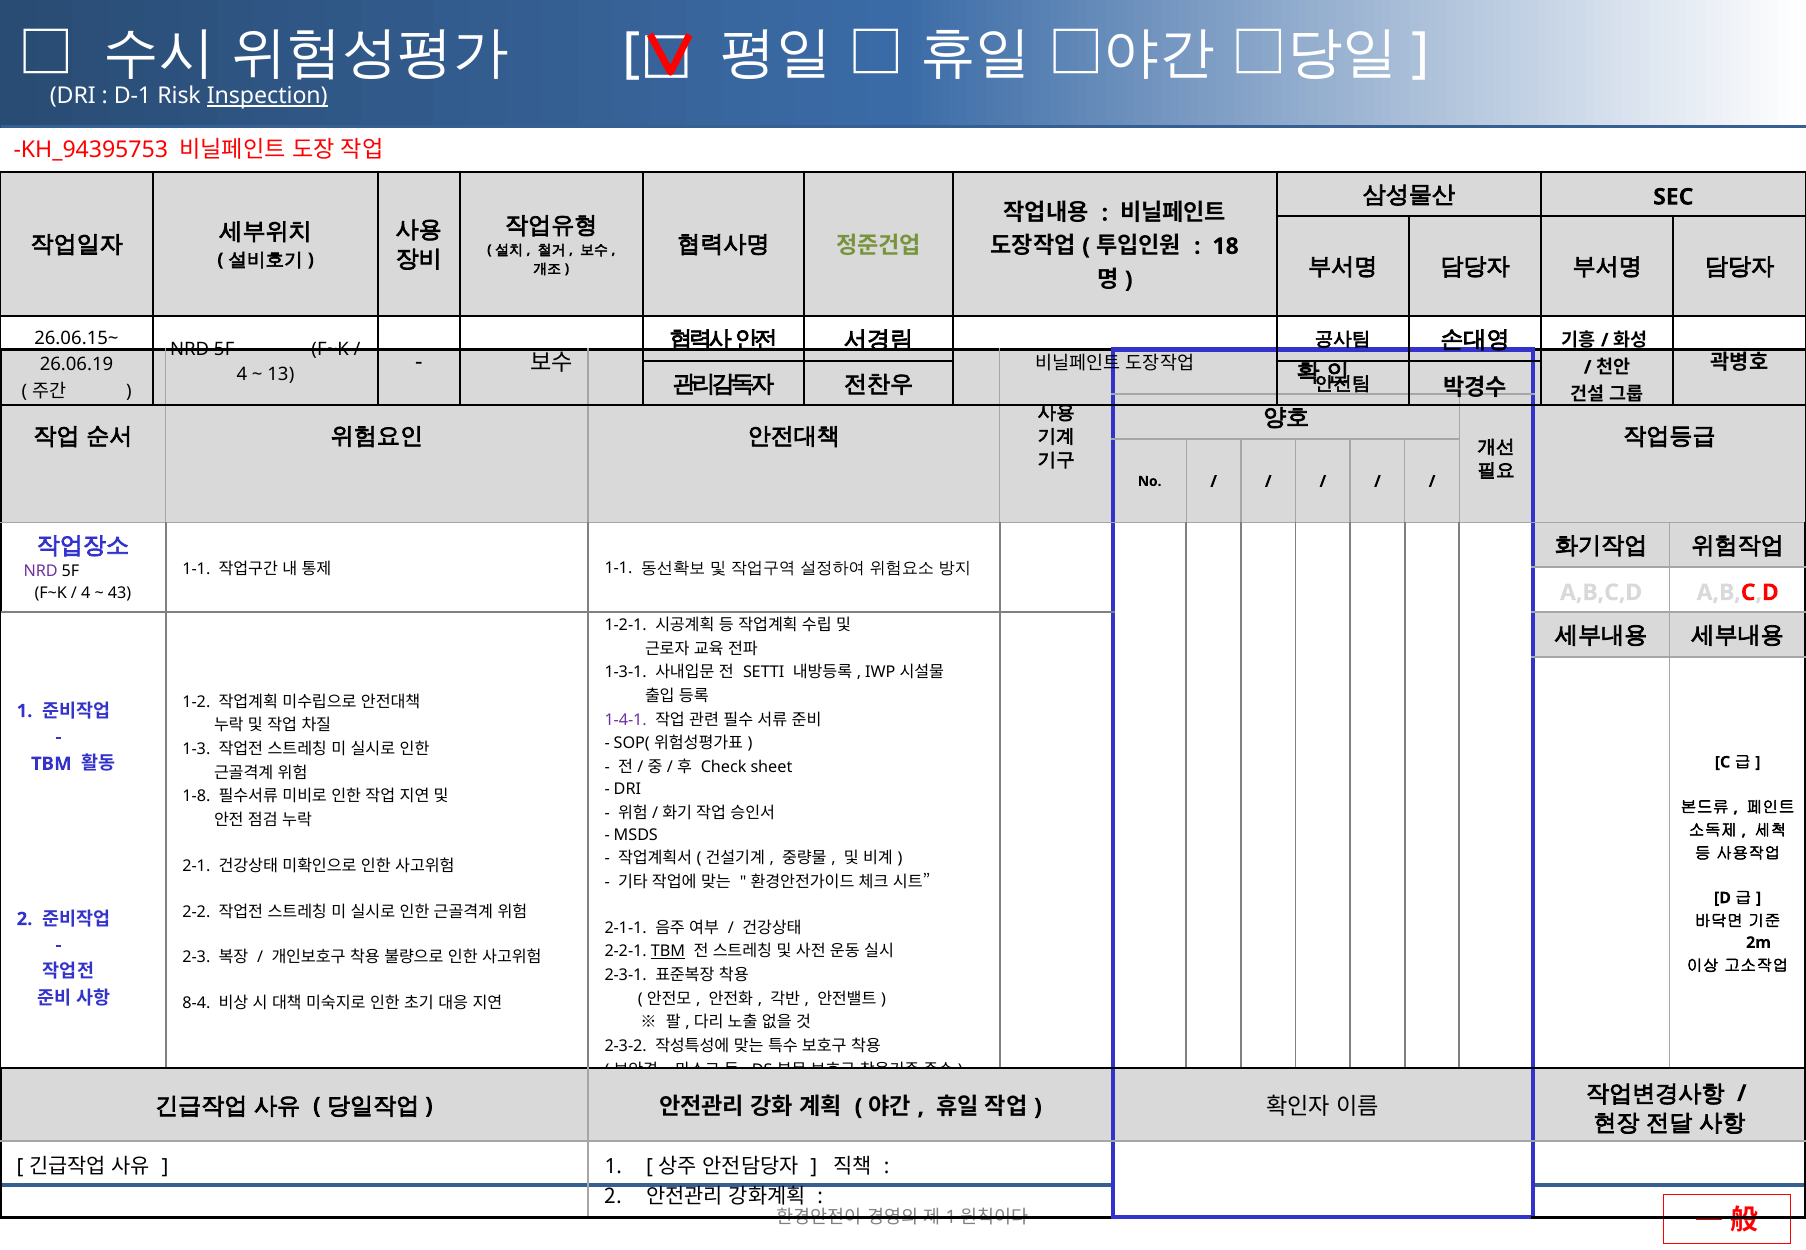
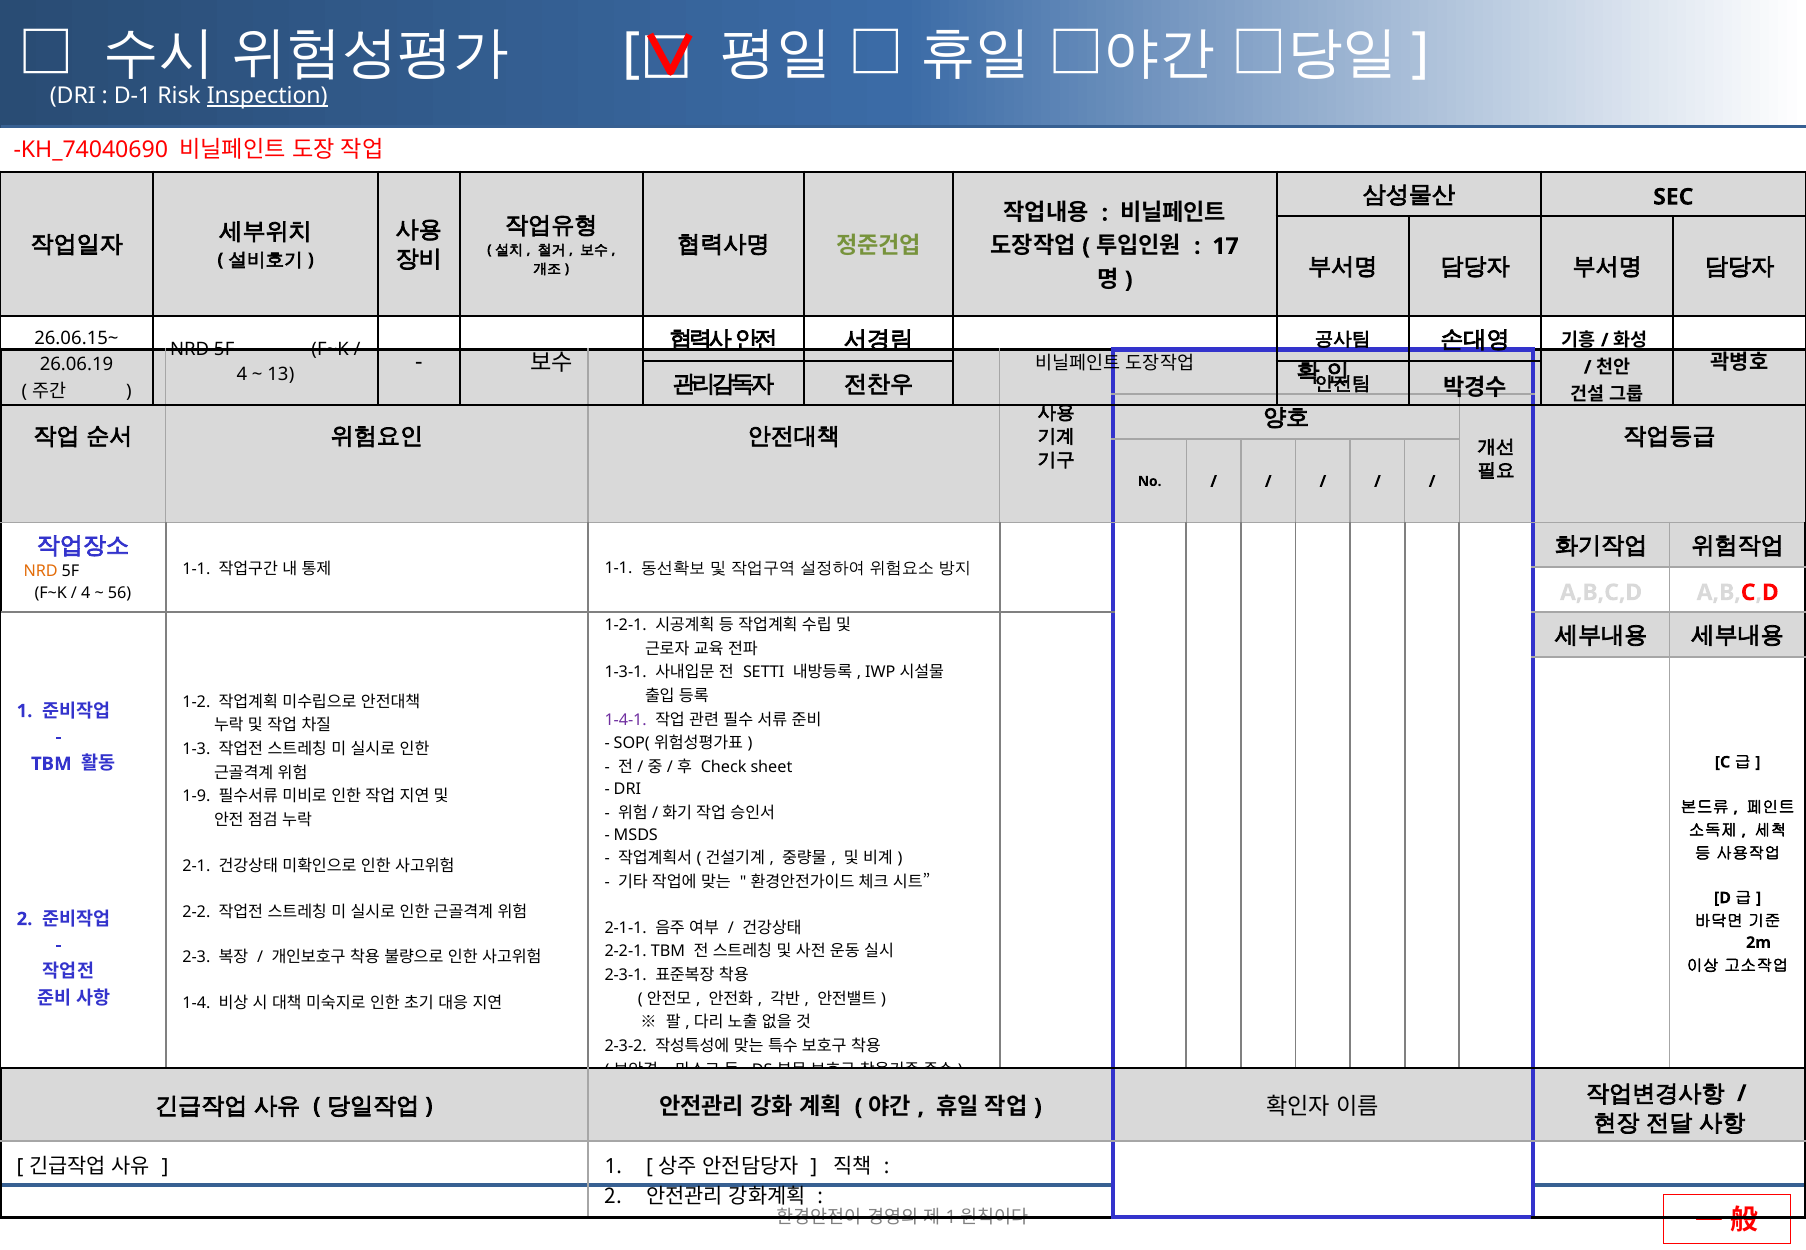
KH_94395753: KH_94395753 -> KH_74040690 (91, 150)
18: 18 -> 17 (1226, 246)
NRD colour: purple -> orange (41, 572)
43: 43 -> 56 (120, 594)
1-8: 1-8 -> 1-9 (196, 797)
TBM underline: present -> none (668, 952)
8-4: 8-4 -> 1-4 (196, 1004)
